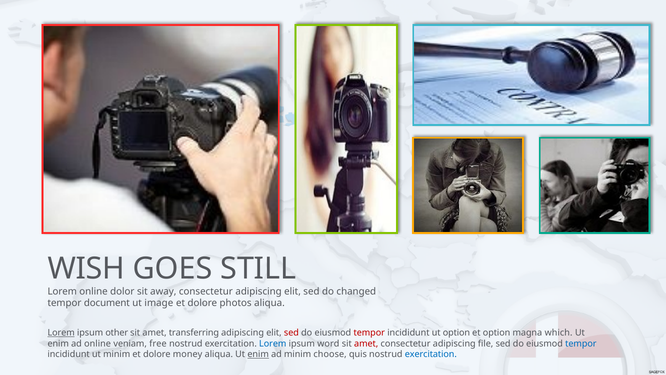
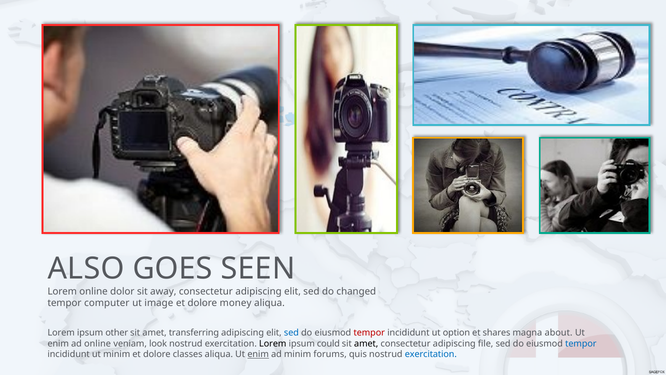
WISH: WISH -> ALSO (86, 268)
STILL: STILL -> SEEN (258, 268)
document: document -> computer (107, 303)
photos: photos -> money (236, 303)
Lorem underline: present -> none (61, 332)
sed colour: red -> blue (291, 332)
et option: option -> shares (497, 332)
which: which -> about (559, 332)
free: free -> look (158, 343)
Lorem colour: blue -> black (273, 343)
word: word -> could (328, 343)
amet colour: red -> black (366, 343)
money: money -> classes (188, 354)
choose: choose -> forums (330, 354)
